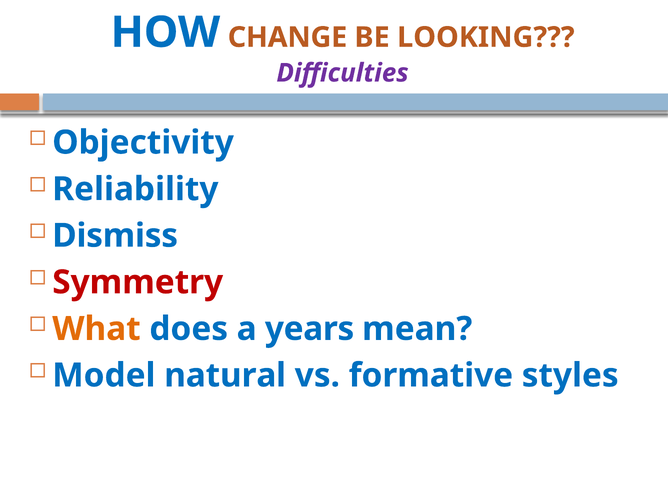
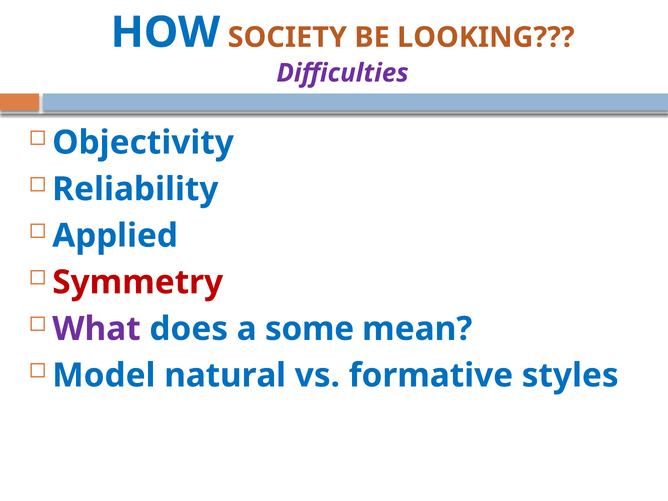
CHANGE: CHANGE -> SOCIETY (287, 37)
Dismiss: Dismiss -> Applied (115, 236)
What colour: orange -> purple (96, 329)
years: years -> some (310, 329)
